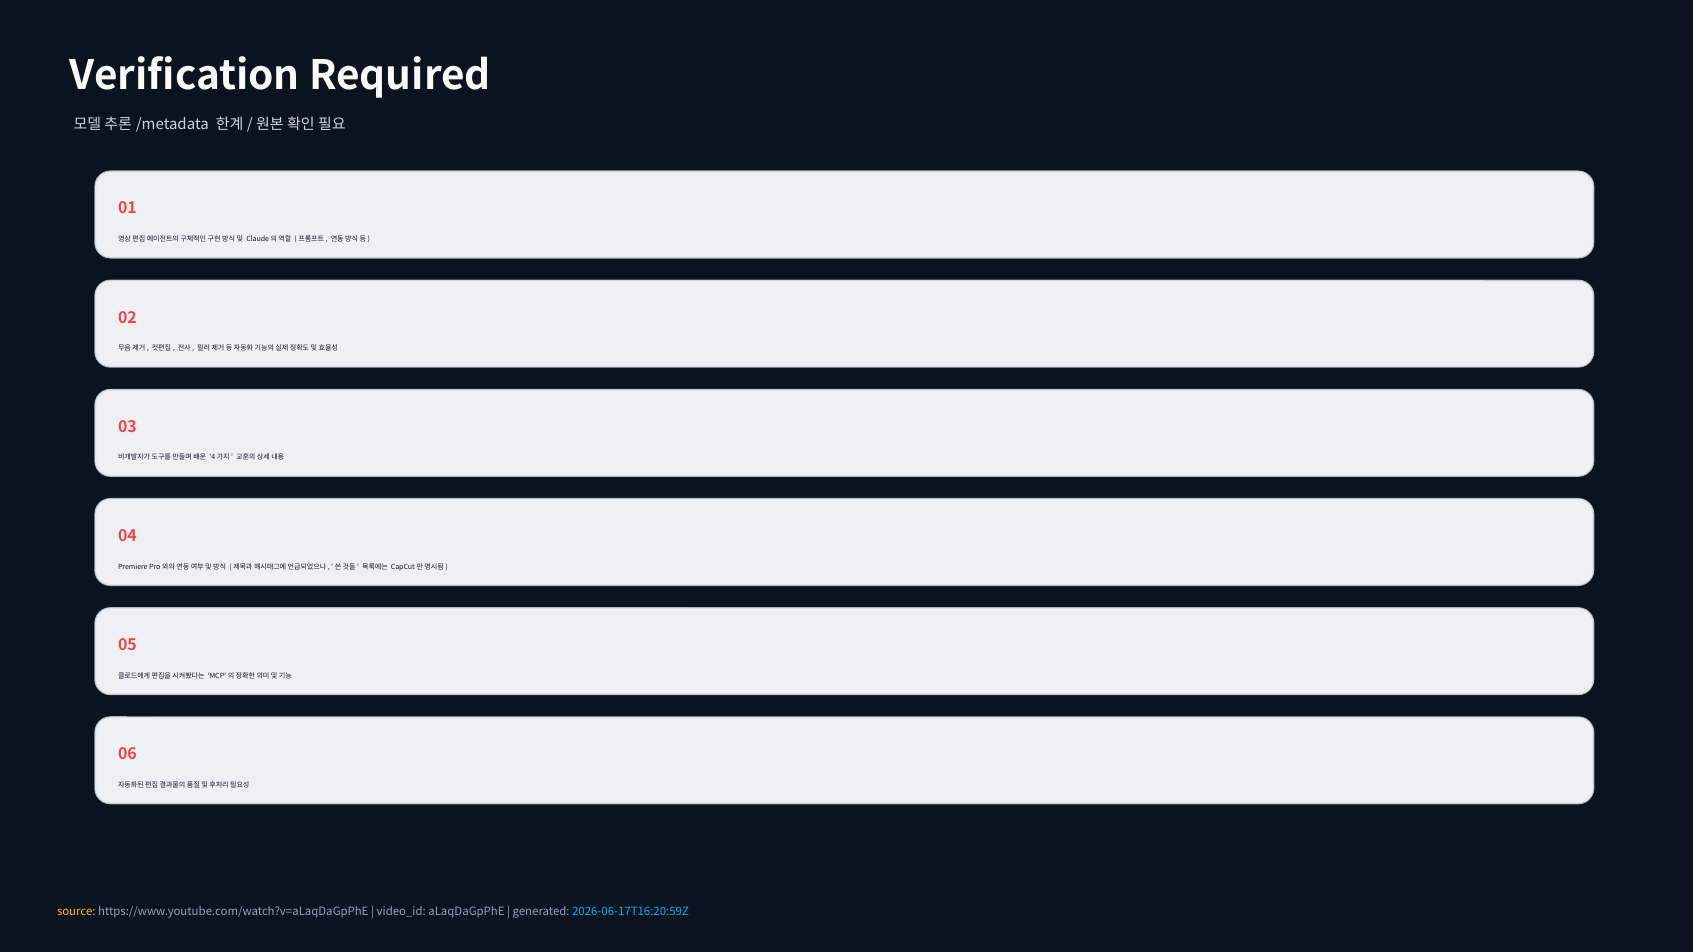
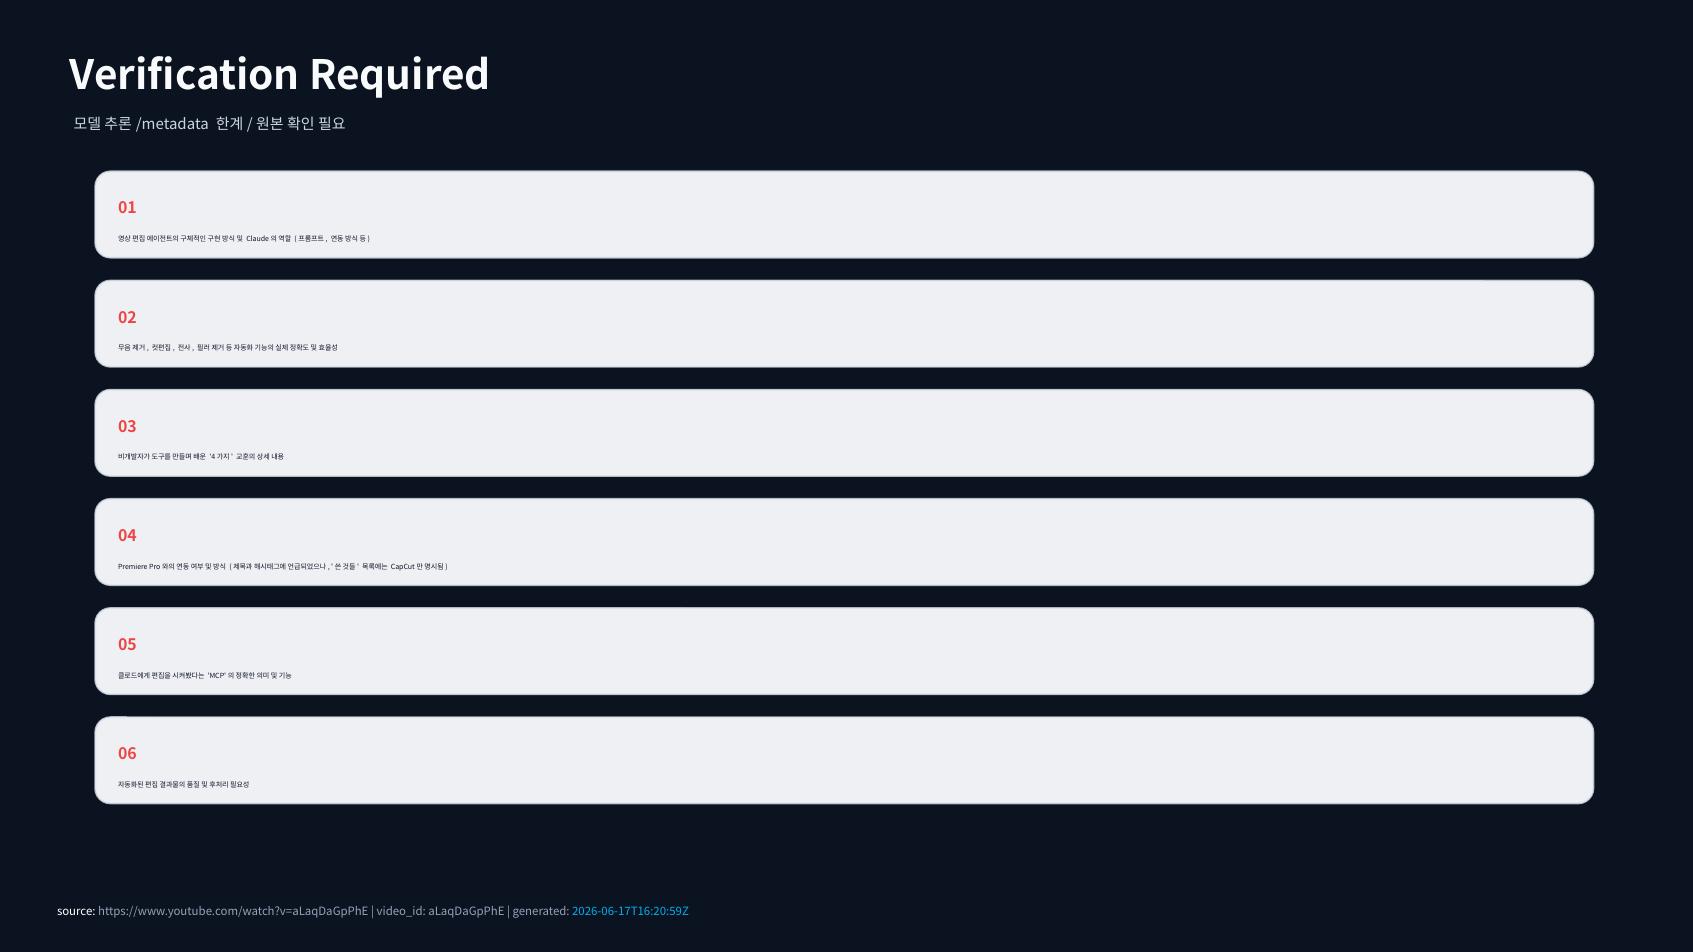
source colour: yellow -> white (76, 912)
